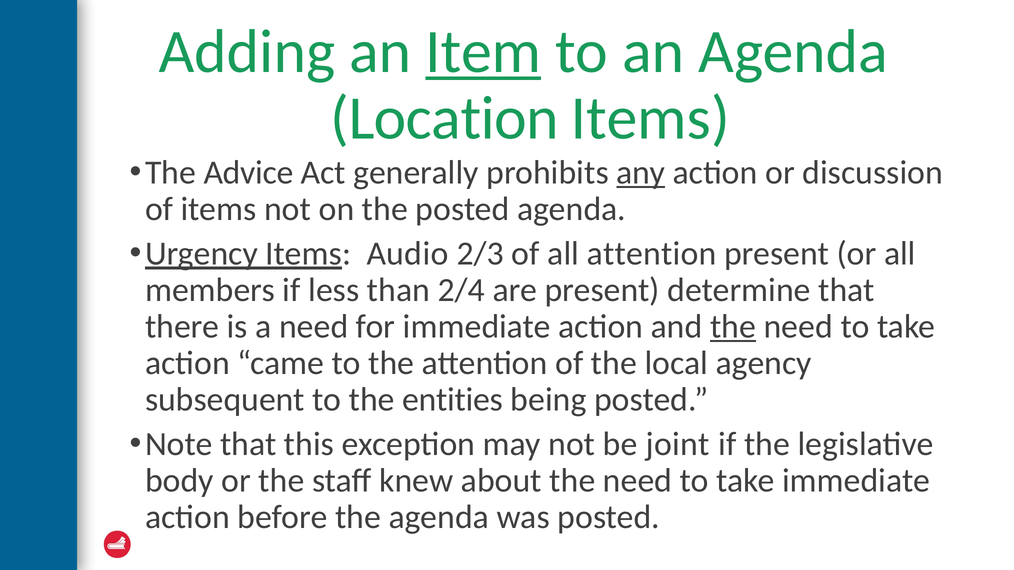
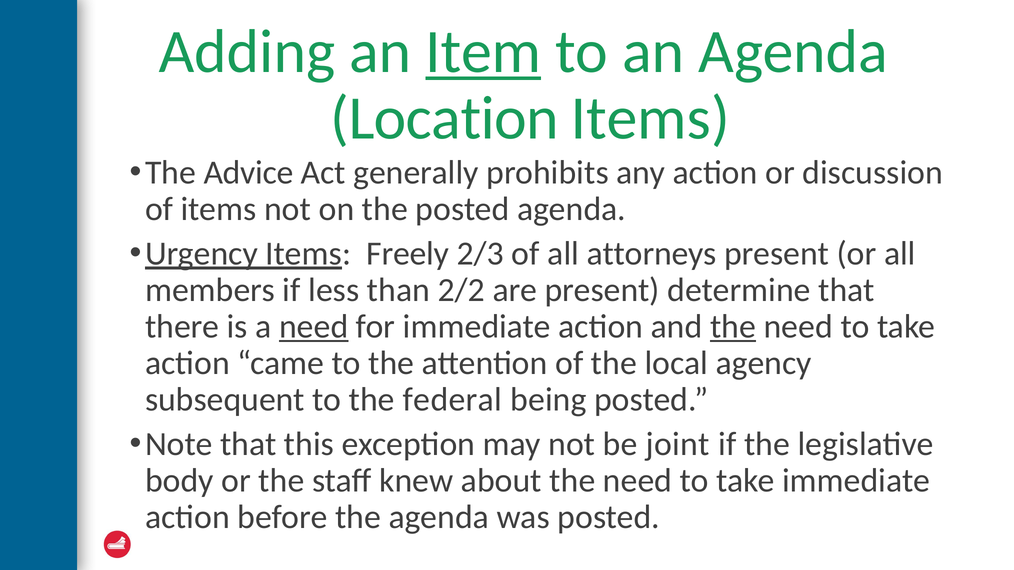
any underline: present -> none (641, 173)
Audio: Audio -> Freely (408, 254)
all attention: attention -> attorneys (652, 254)
2/4: 2/4 -> 2/2 (461, 290)
need underline: none -> present (314, 327)
entities: entities -> federal (452, 400)
